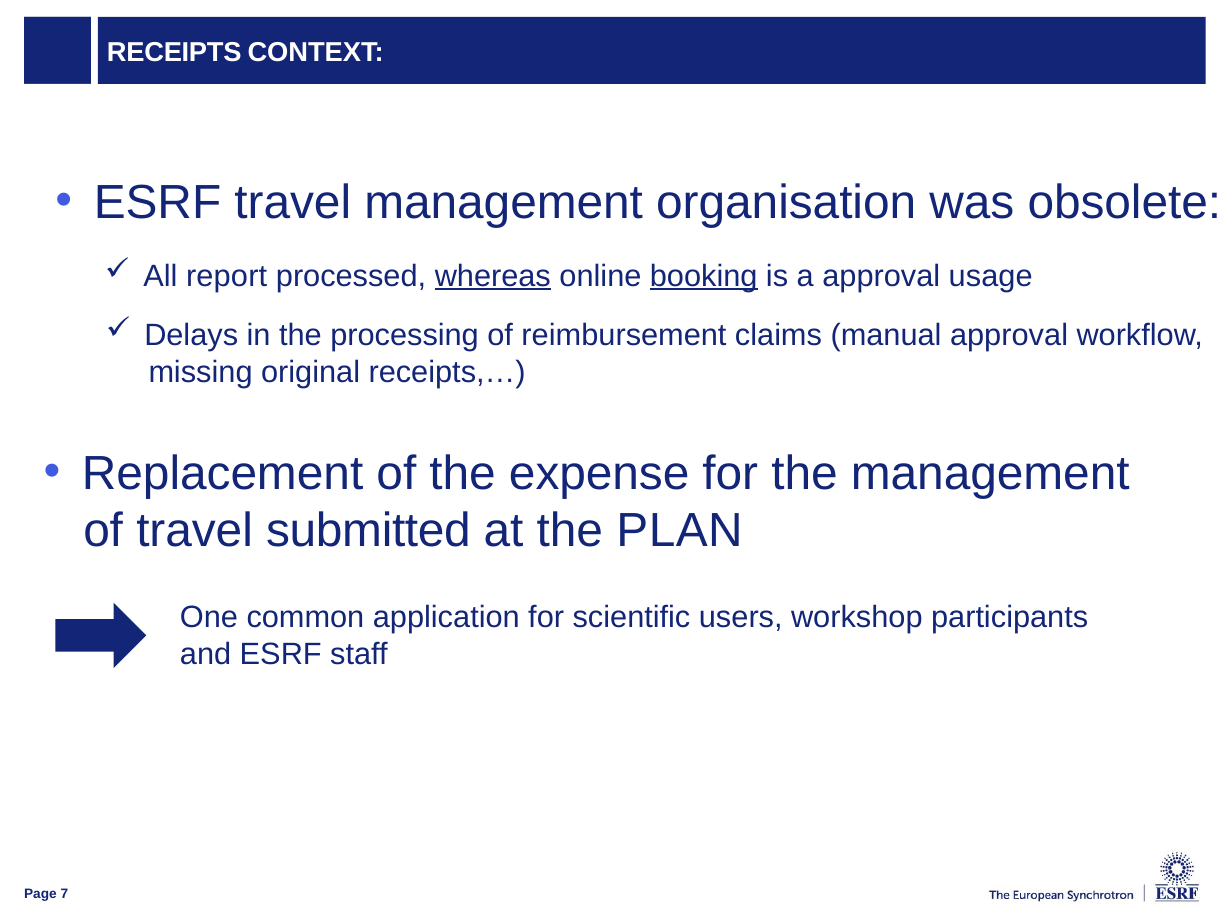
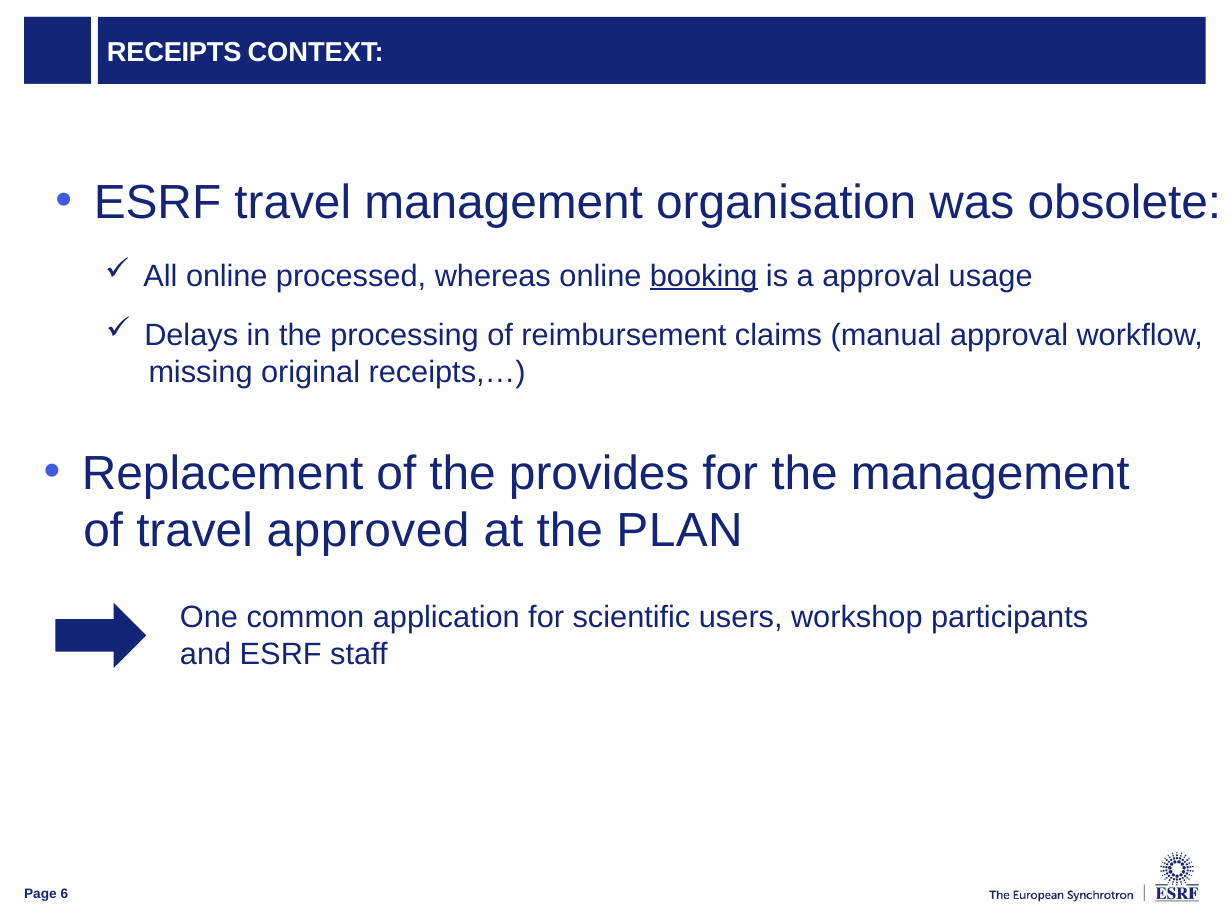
All report: report -> online (227, 276)
whereas underline: present -> none (493, 276)
expense: expense -> provides (599, 473)
submitted: submitted -> approved (368, 530)
7: 7 -> 6 (64, 893)
